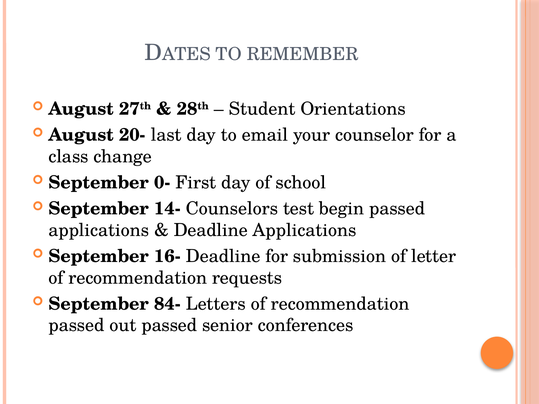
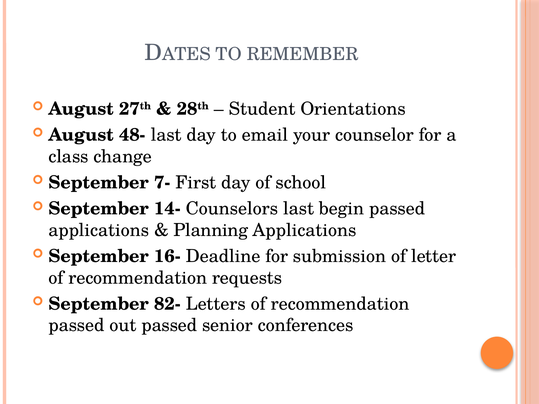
20-: 20- -> 48- (132, 135)
0-: 0- -> 7- (162, 183)
Counselors test: test -> last (299, 209)
Deadline: Deadline -> Planning (211, 230)
84-: 84- -> 82- (167, 304)
